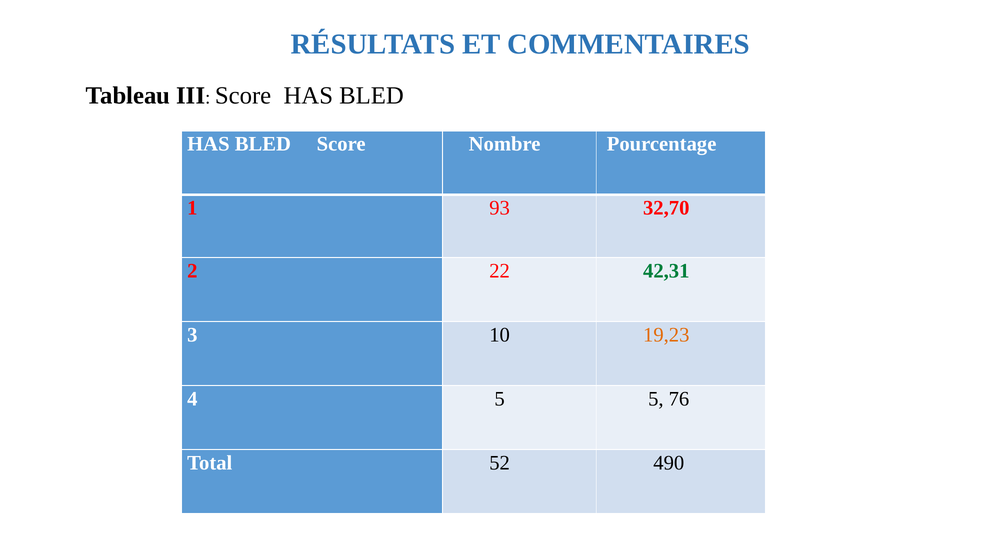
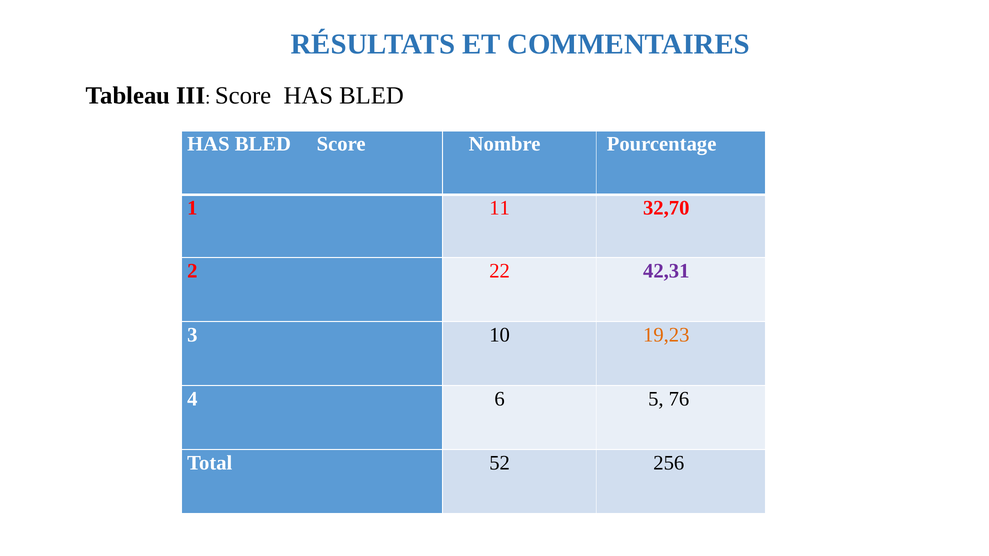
93: 93 -> 11 (500, 208)
42,31 colour: green -> purple (666, 271)
4 5: 5 -> 6 (500, 399)
490: 490 -> 256 (669, 463)
